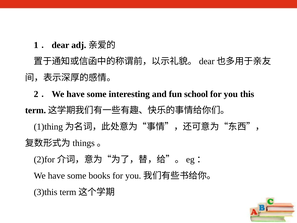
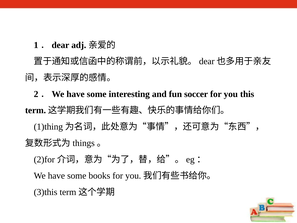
school: school -> soccer (196, 94)
